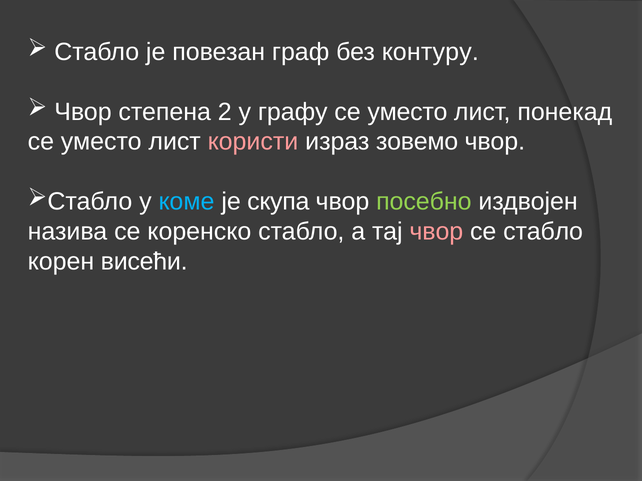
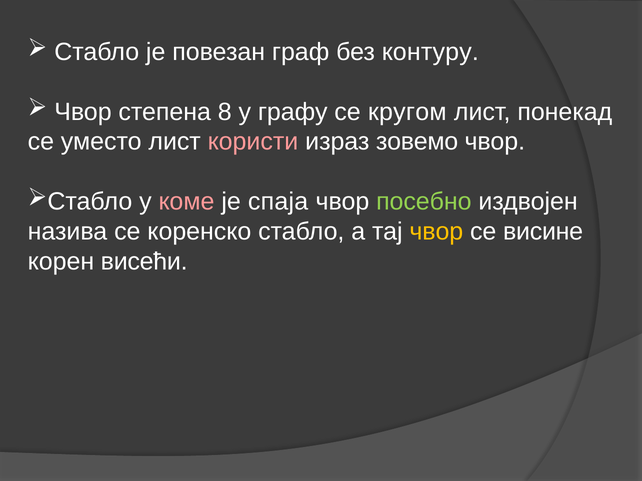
2: 2 -> 8 (225, 112)
графу се уместо: уместо -> кругом (407, 112)
коме colour: light blue -> pink (187, 202)
скупа: скупа -> спаја (278, 202)
чвор colour: pink -> yellow (436, 232)
се стабло: стабло -> висине (543, 232)
